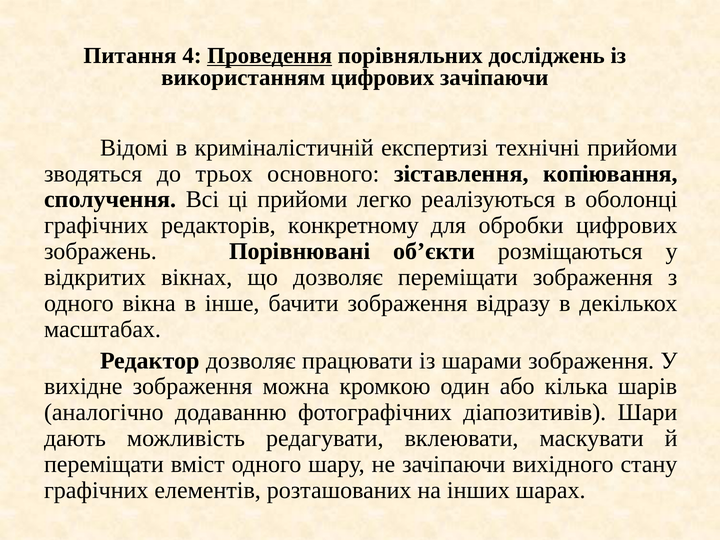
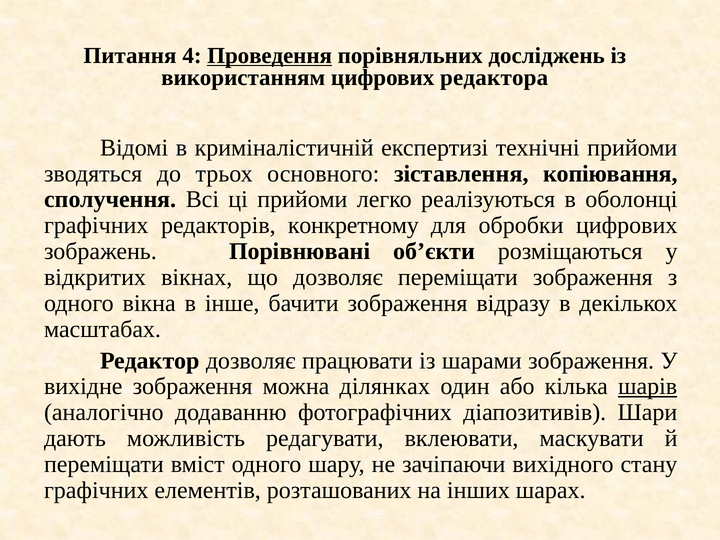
цифрових зачіпаючи: зачіпаючи -> редактора (494, 78)
кромкою: кромкою -> ділянках (385, 386)
шарів underline: none -> present (648, 386)
